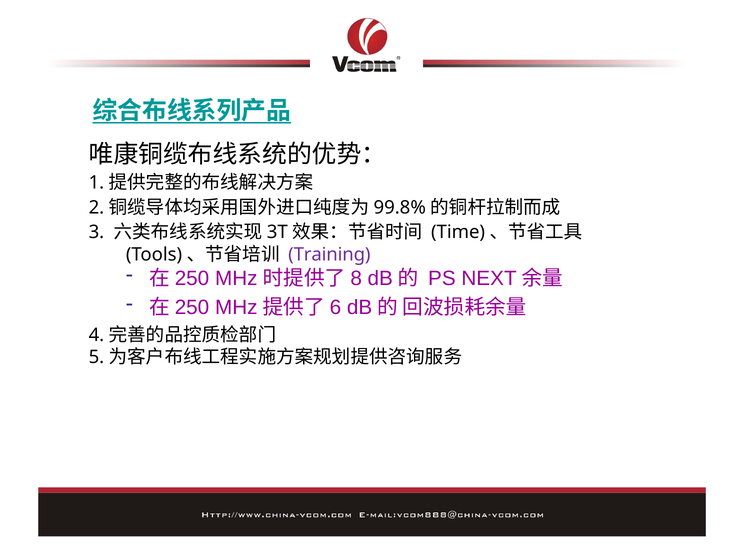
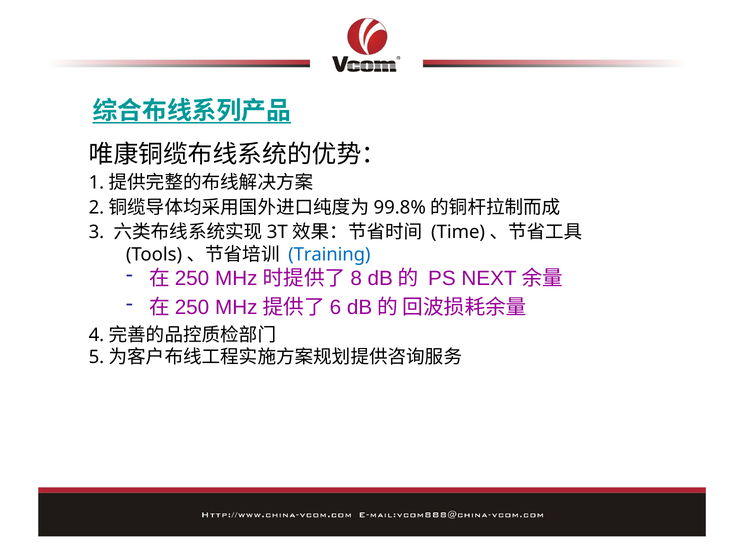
Training colour: purple -> blue (329, 255)
